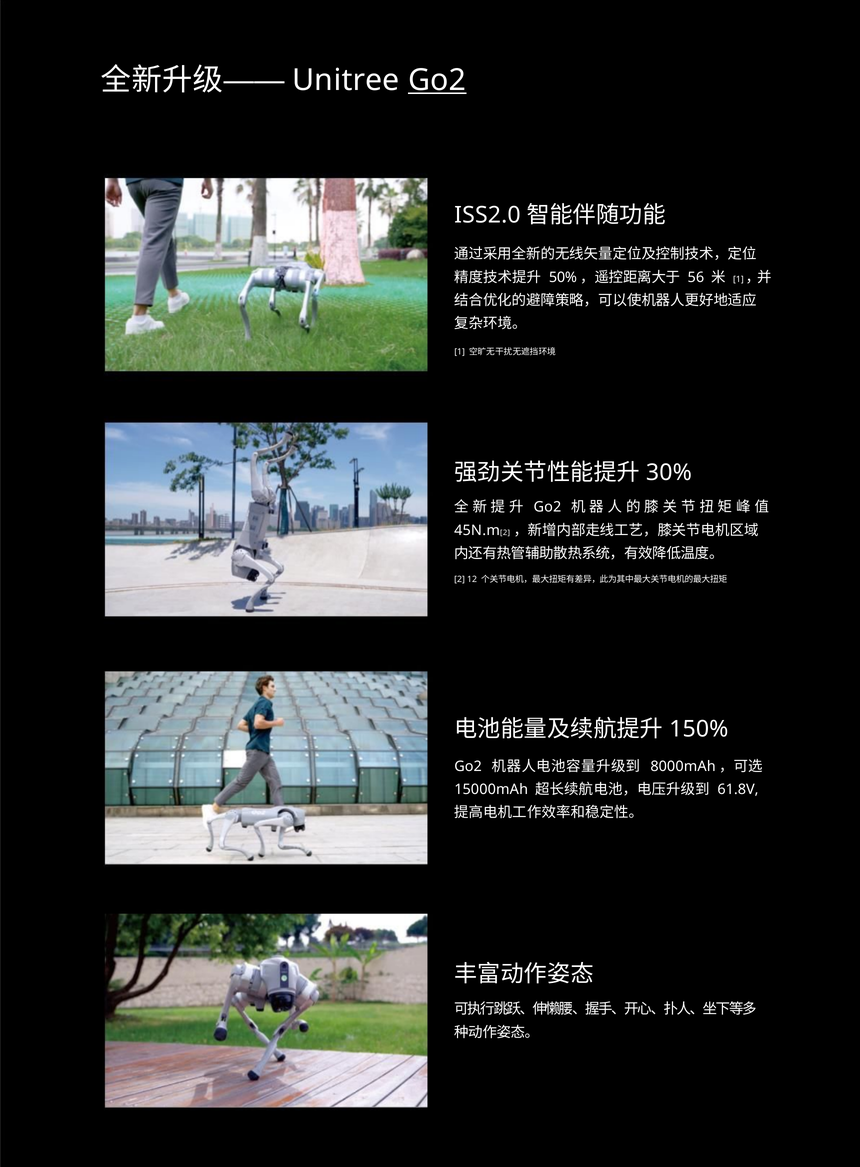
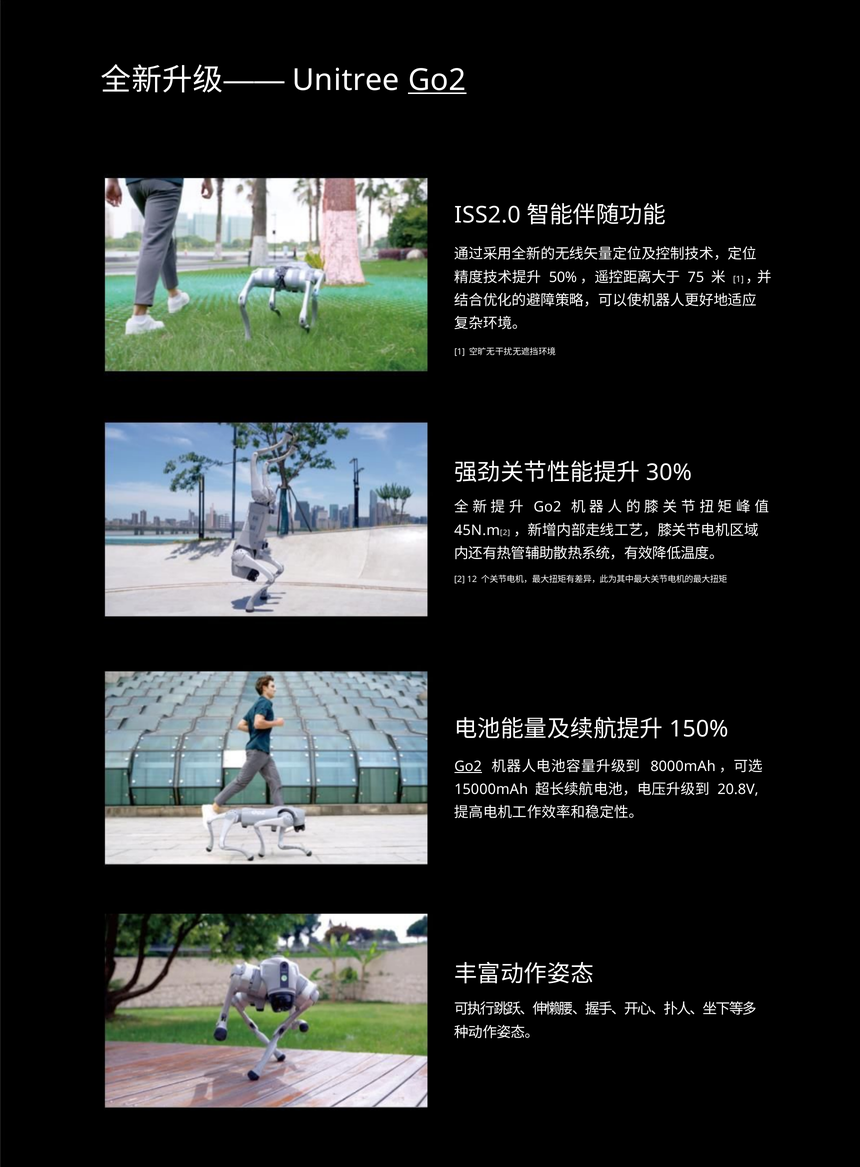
56: 56 -> 75 (696, 277)
Go2 underline: none -> present (468, 766)
61.8V: 61.8V -> 20.8V (738, 789)
